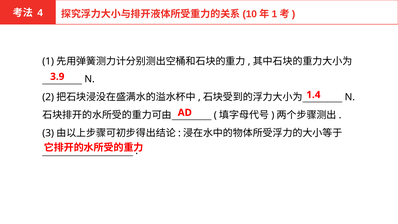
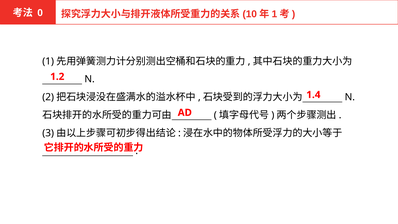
4: 4 -> 0 (40, 13)
3.9: 3.9 -> 1.2 (57, 77)
